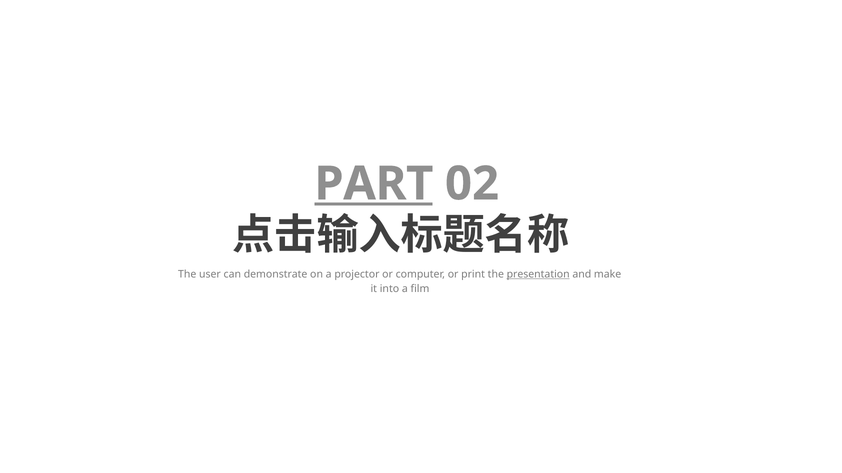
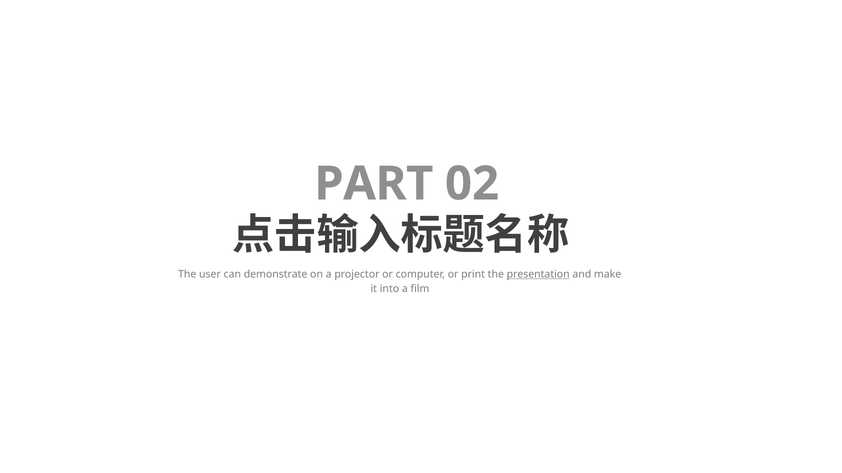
PART underline: present -> none (374, 184)
